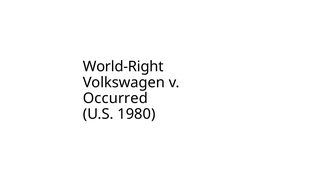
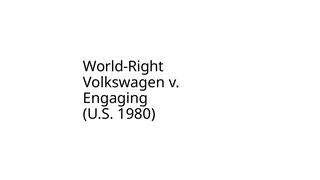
Occurred: Occurred -> Engaging (115, 98)
